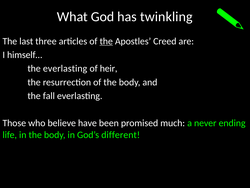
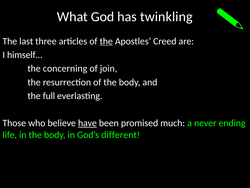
the everlasting: everlasting -> concerning (65, 68)
heir: heir -> join (109, 68)
fall: fall -> full (49, 96)
have underline: none -> present (87, 123)
